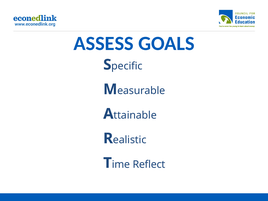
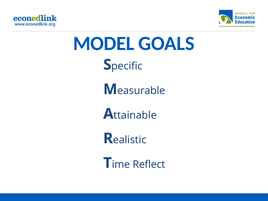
ASSESS: ASSESS -> MODEL (104, 43)
